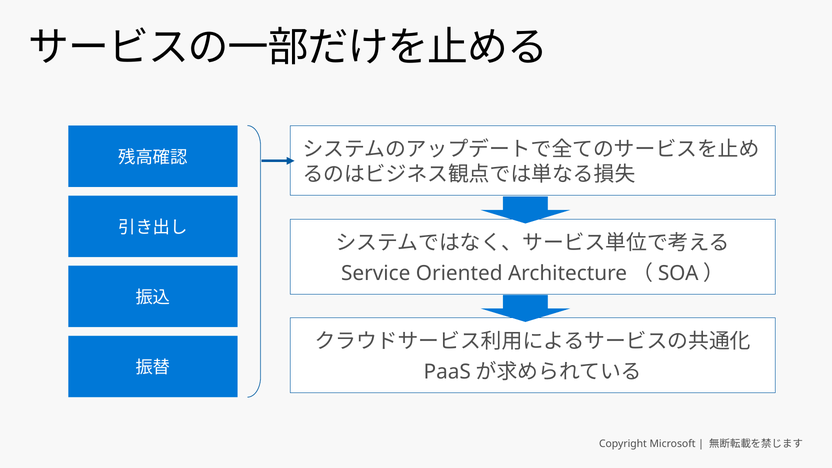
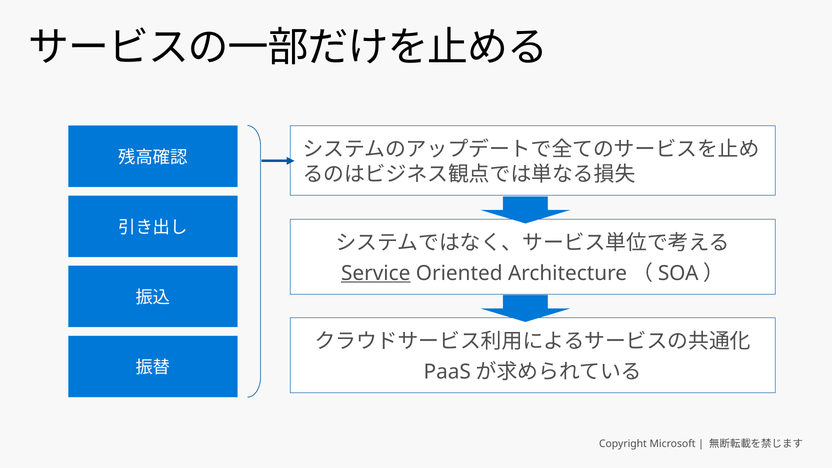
Service underline: none -> present (376, 273)
